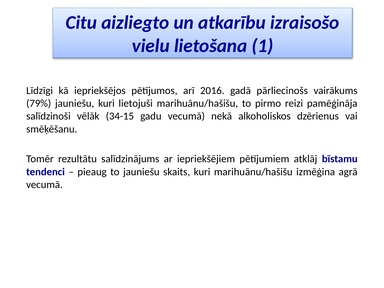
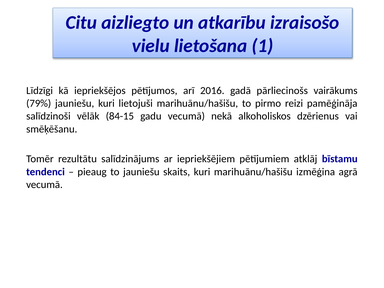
34-15: 34-15 -> 84-15 (120, 116)
